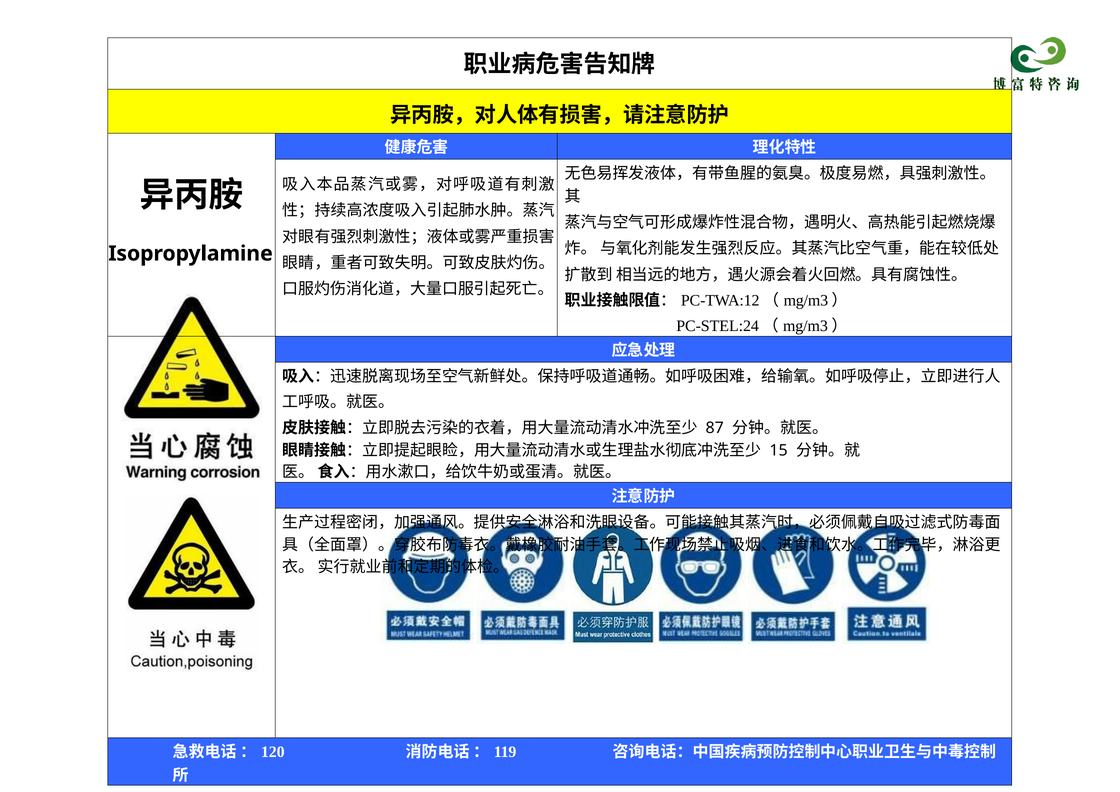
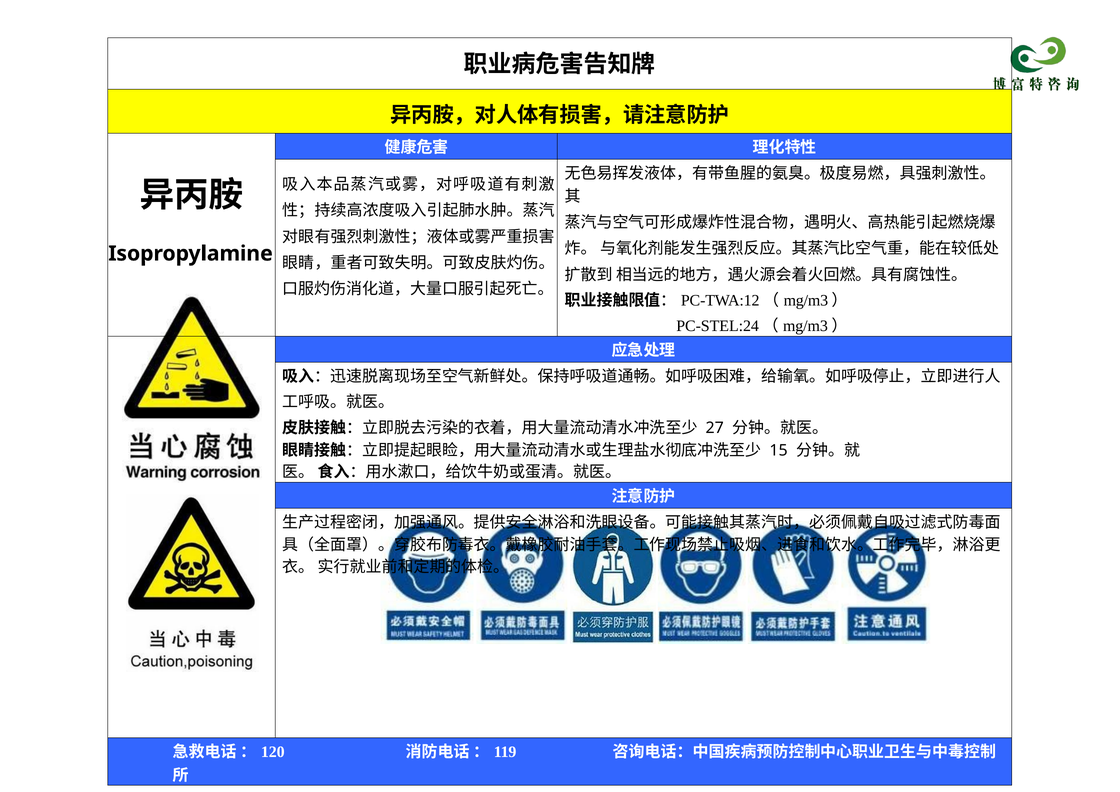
87: 87 -> 27 (715, 428)
